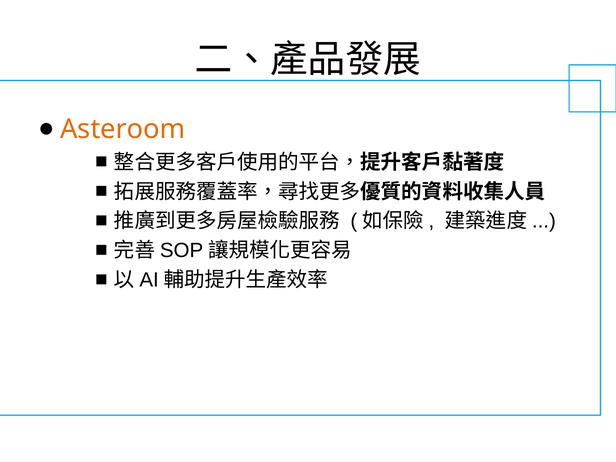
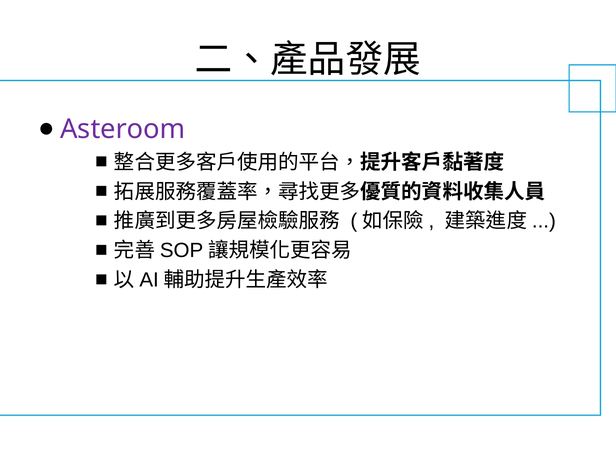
Asteroom colour: orange -> purple (123, 129)
